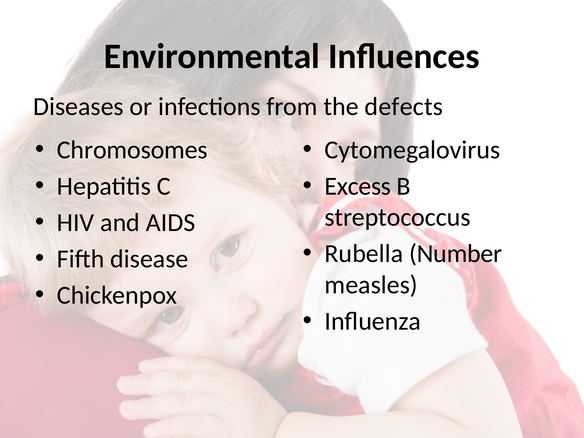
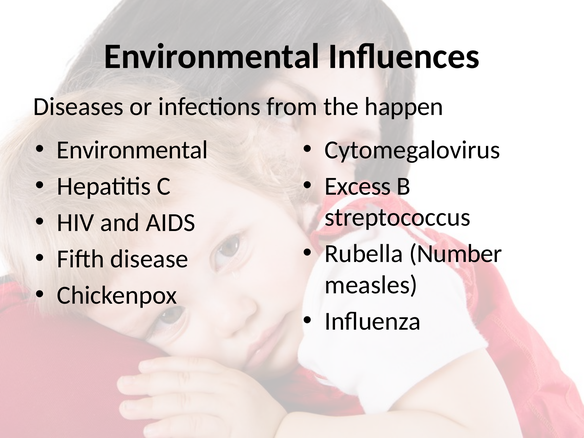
defects: defects -> happen (404, 106)
Chromosomes: Chromosomes -> Environmental (132, 150)
